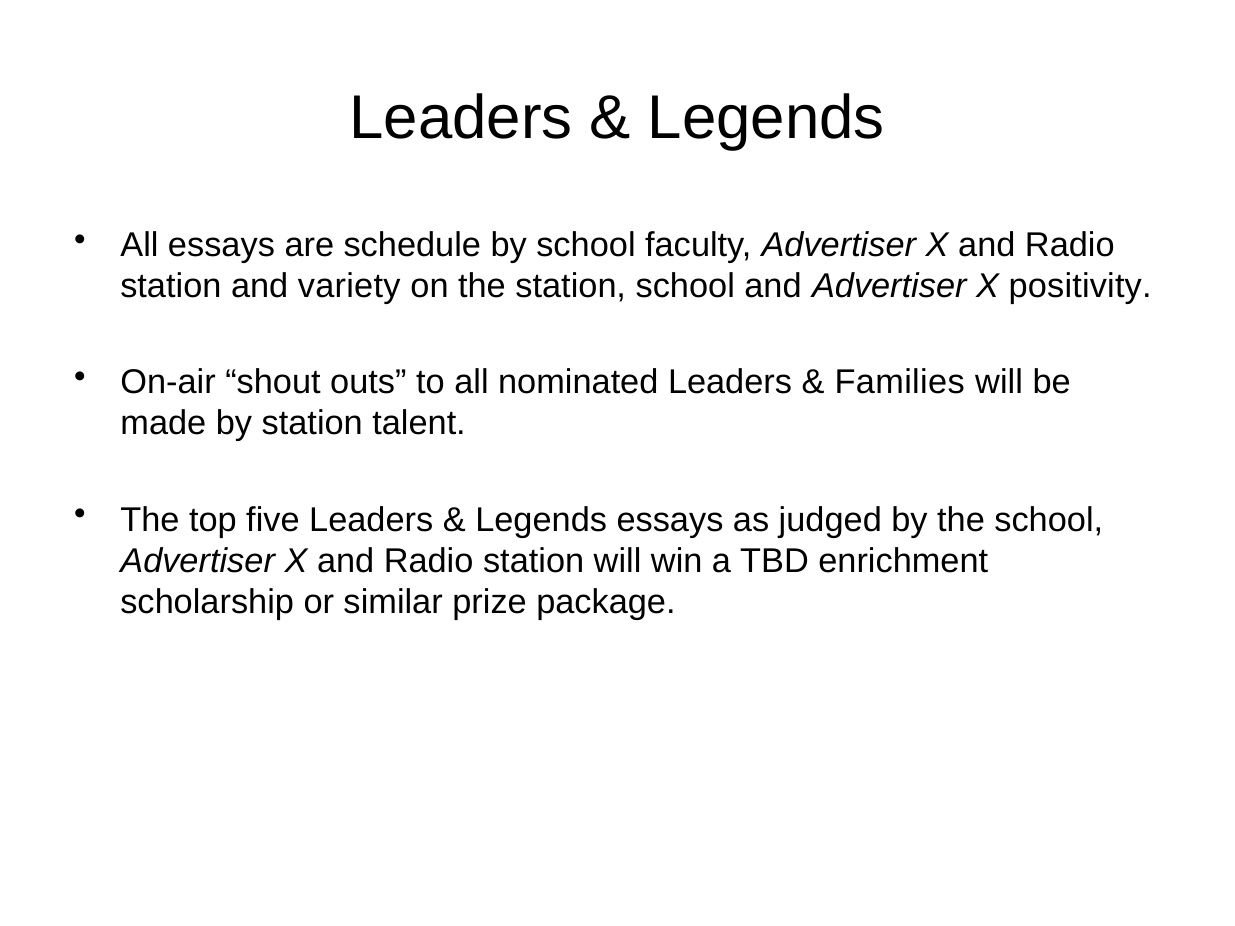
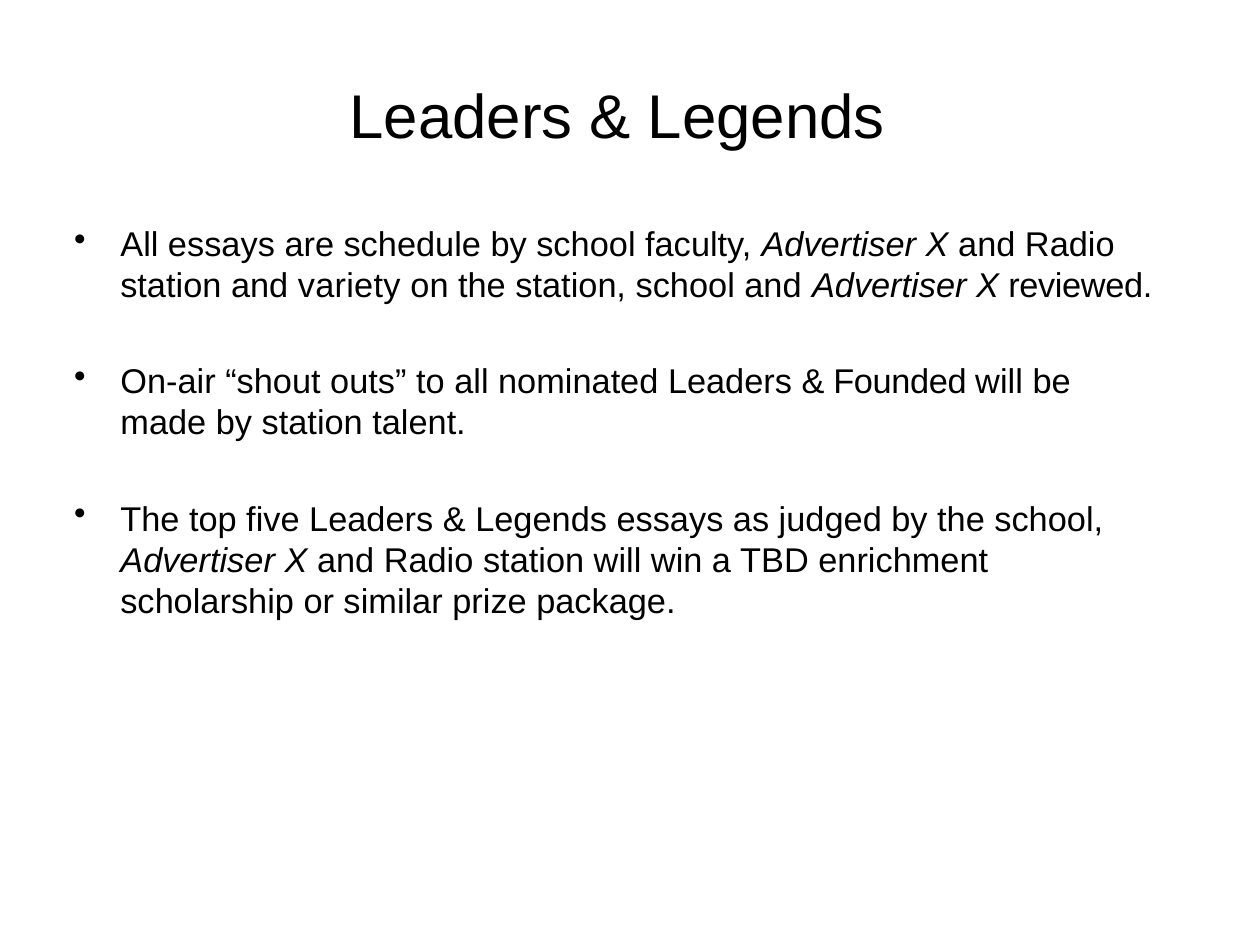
positivity: positivity -> reviewed (1080, 286)
Families: Families -> Founded (900, 383)
